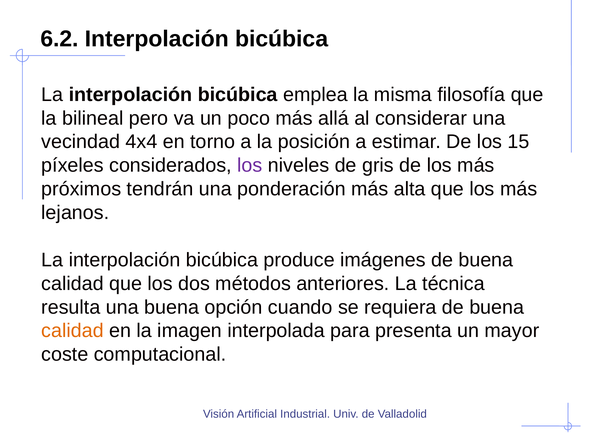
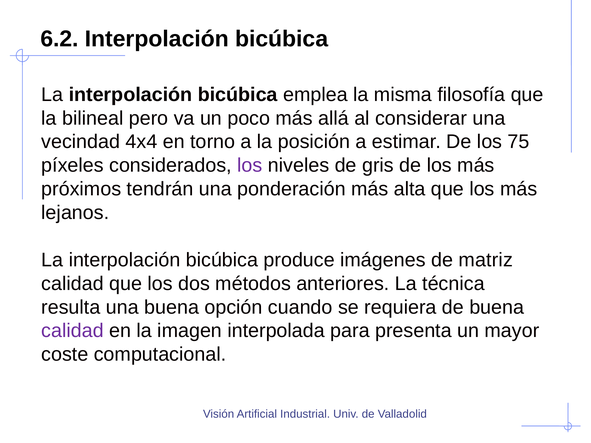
15: 15 -> 75 (519, 142)
imágenes de buena: buena -> matriz (486, 260)
calidad colour: orange -> purple (73, 331)
